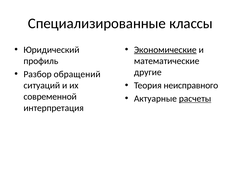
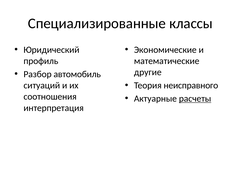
Экономические underline: present -> none (165, 50)
обращений: обращений -> автомобиль (77, 74)
современной: современной -> соотношения (50, 97)
